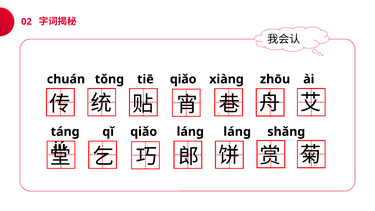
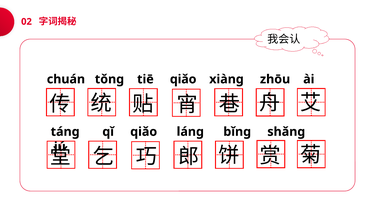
láng láng: láng -> bǐnɡ (237, 132)
